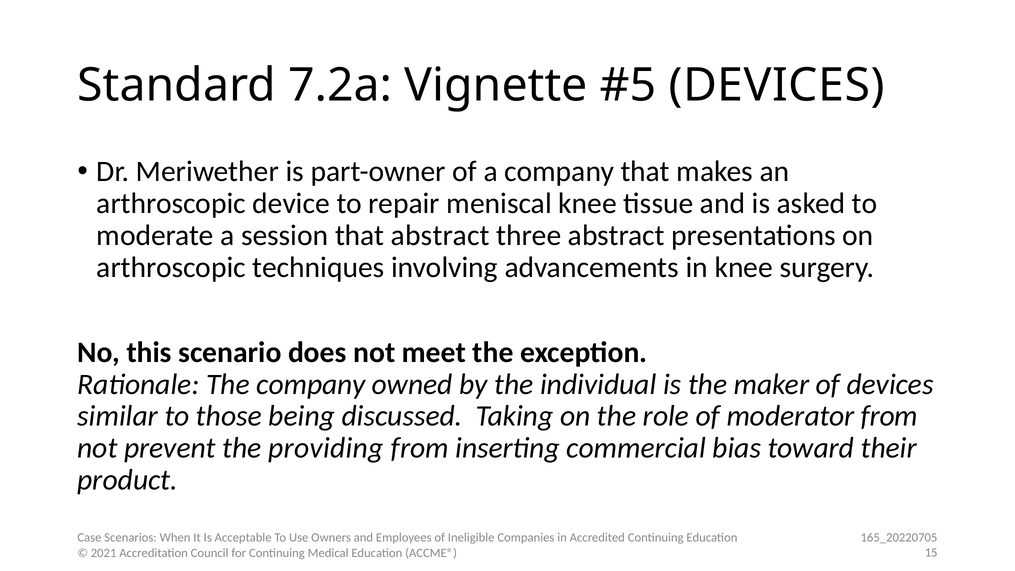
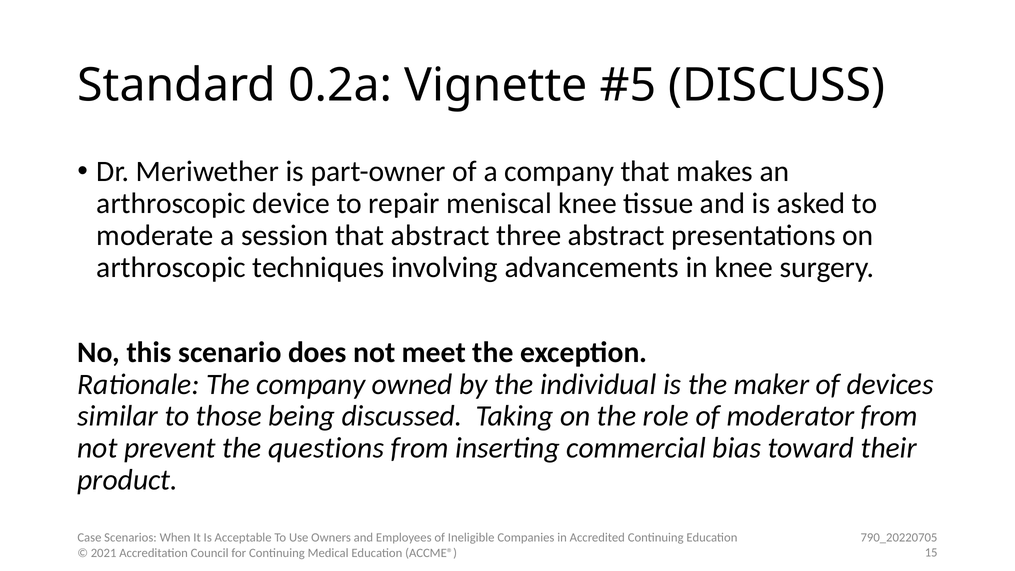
7.2a: 7.2a -> 0.2a (340, 85)
DEVICES: DEVICES -> DISCUSS (777, 85)
providing: providing -> questions (326, 448)
165_20220705: 165_20220705 -> 790_20220705 (899, 537)
